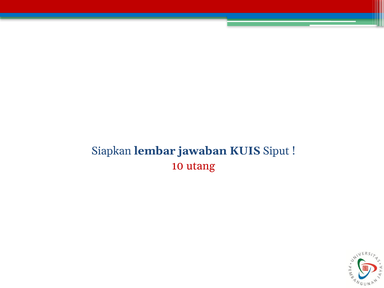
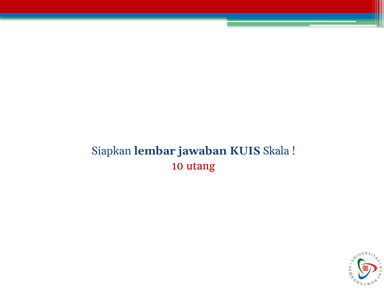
Siput: Siput -> Skala (276, 151)
